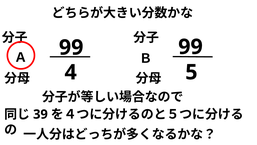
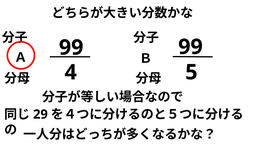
39: 39 -> 29 (40, 114)
